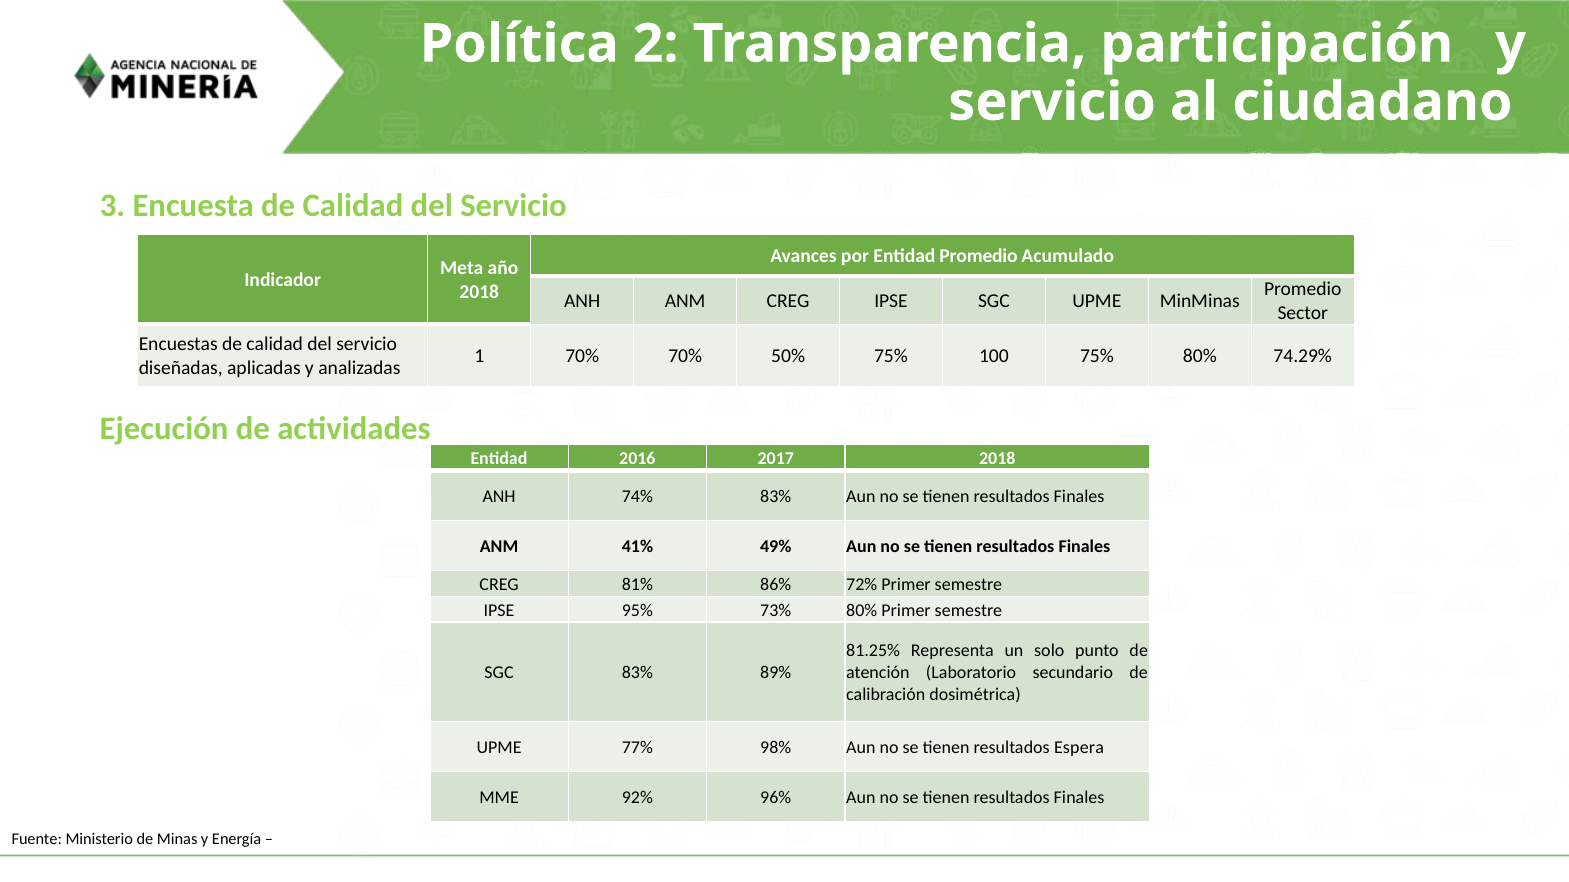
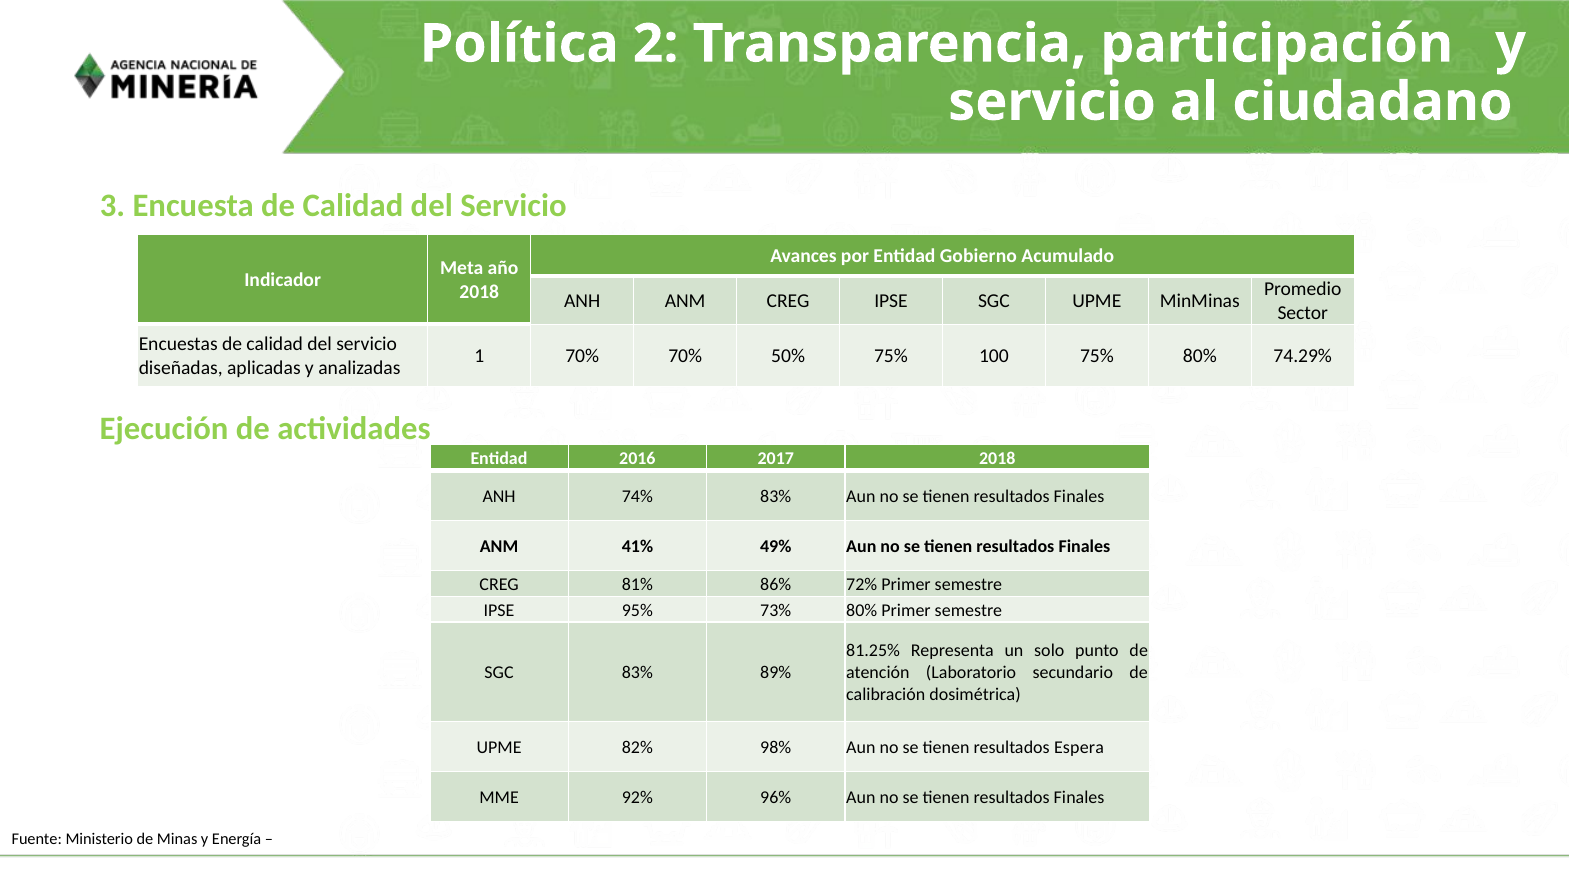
Entidad Promedio: Promedio -> Gobierno (978, 256)
77%: 77% -> 82% (637, 748)
